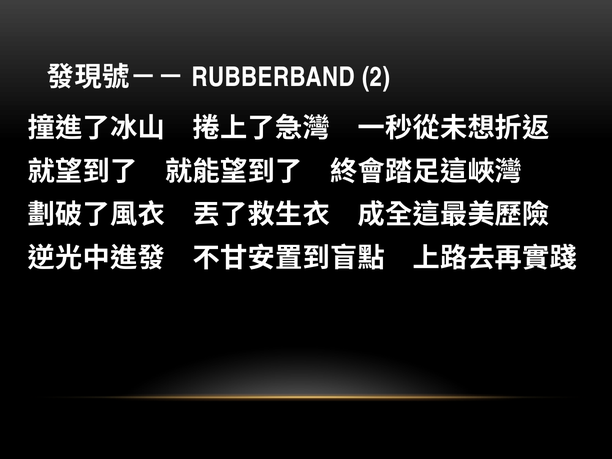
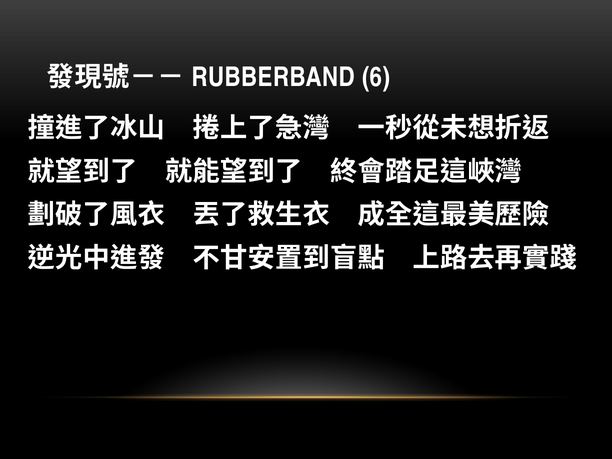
2: 2 -> 6 (376, 77)
